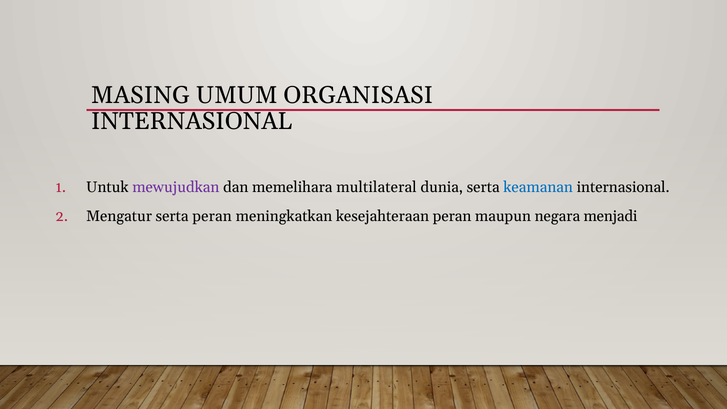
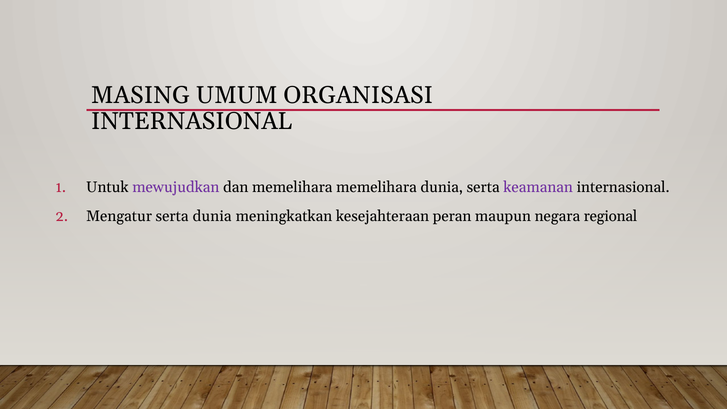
memelihara multilateral: multilateral -> memelihara (377, 187)
keamanan colour: blue -> purple (538, 187)
serta peran: peran -> dunia (212, 216)
menjadi: menjadi -> regional (610, 216)
